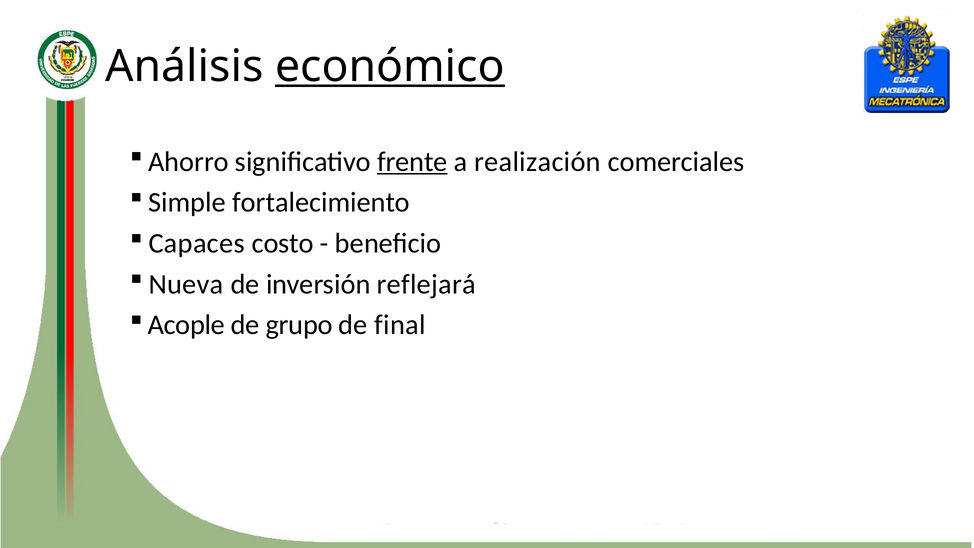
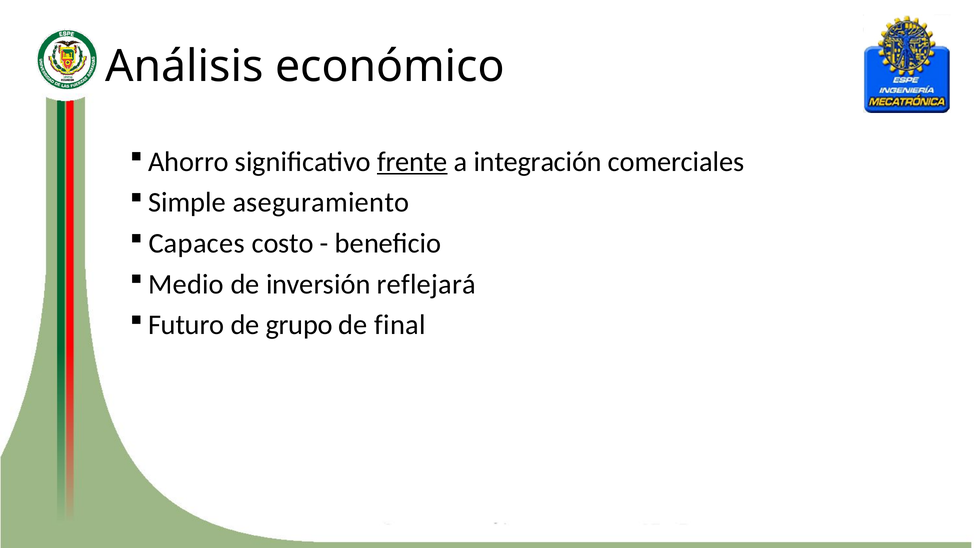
económico underline: present -> none (390, 66)
realización: realización -> integración (538, 162)
fortalecimiento: fortalecimiento -> aseguramiento (321, 202)
Nueva: Nueva -> Medio (186, 284)
Acople: Acople -> Futuro (186, 325)
